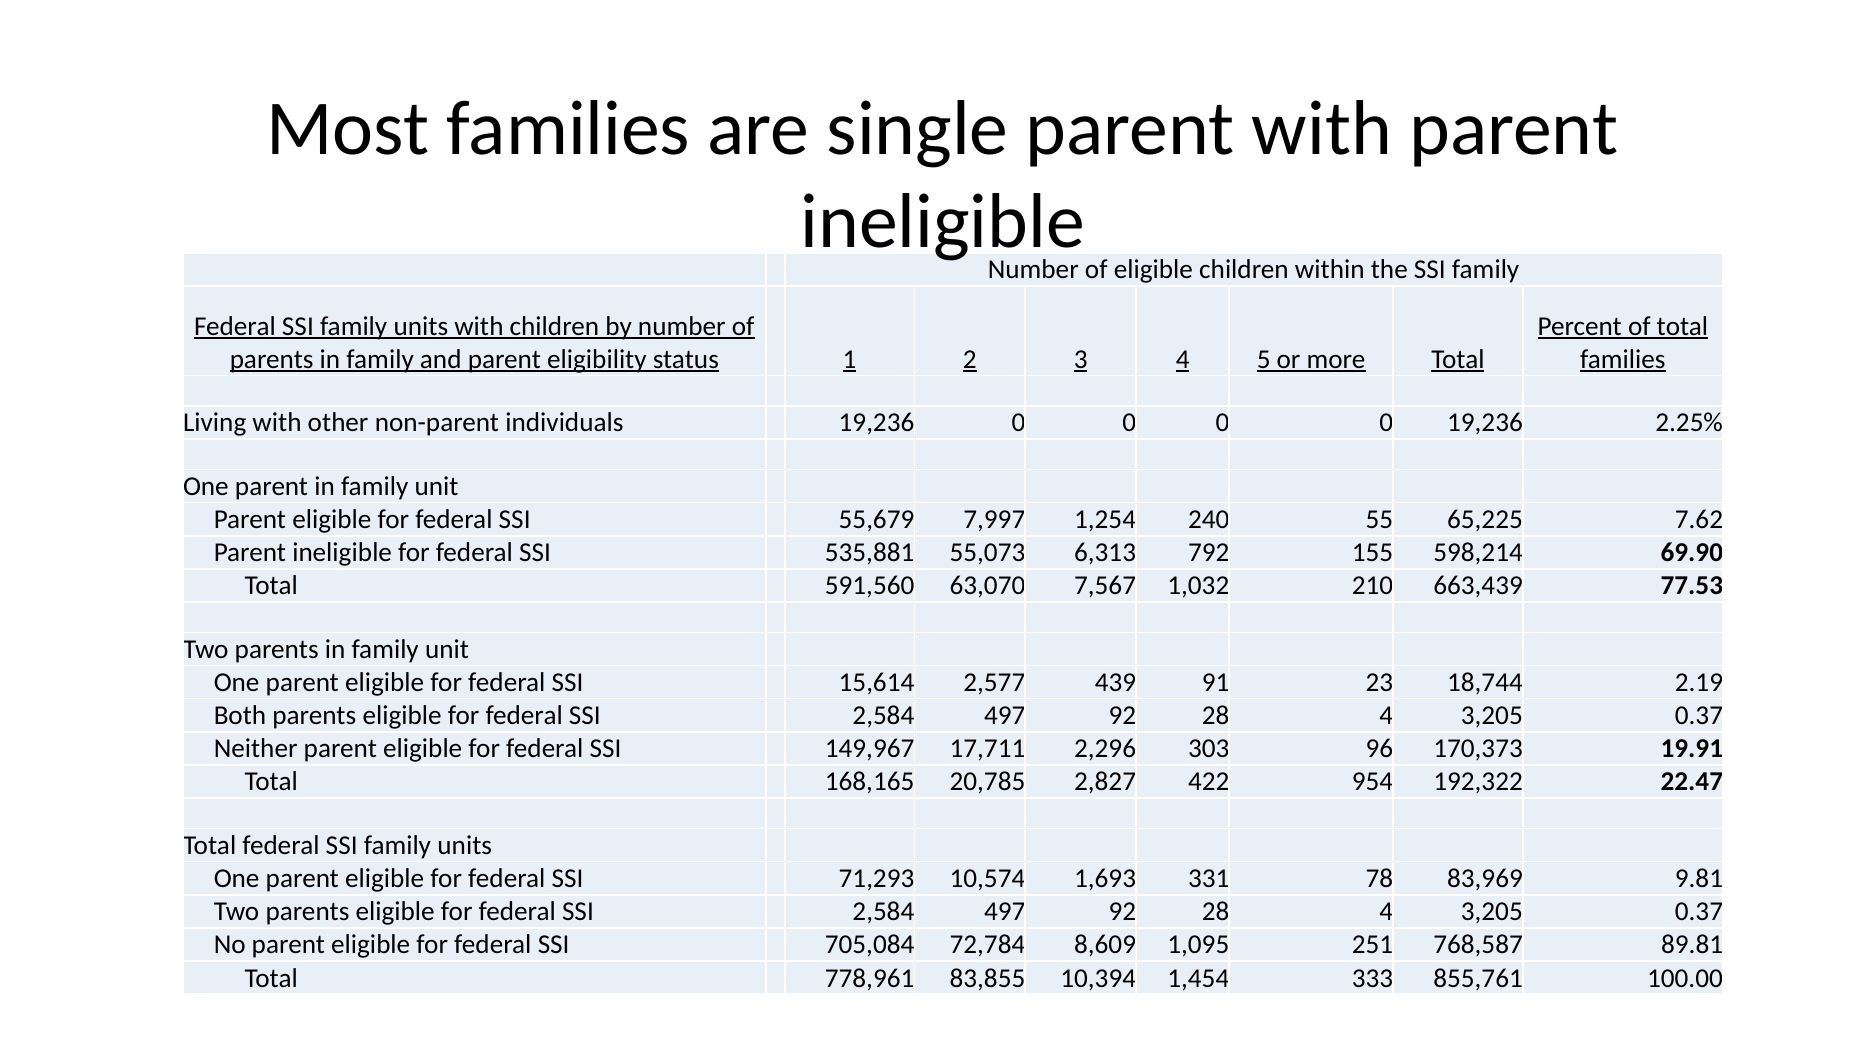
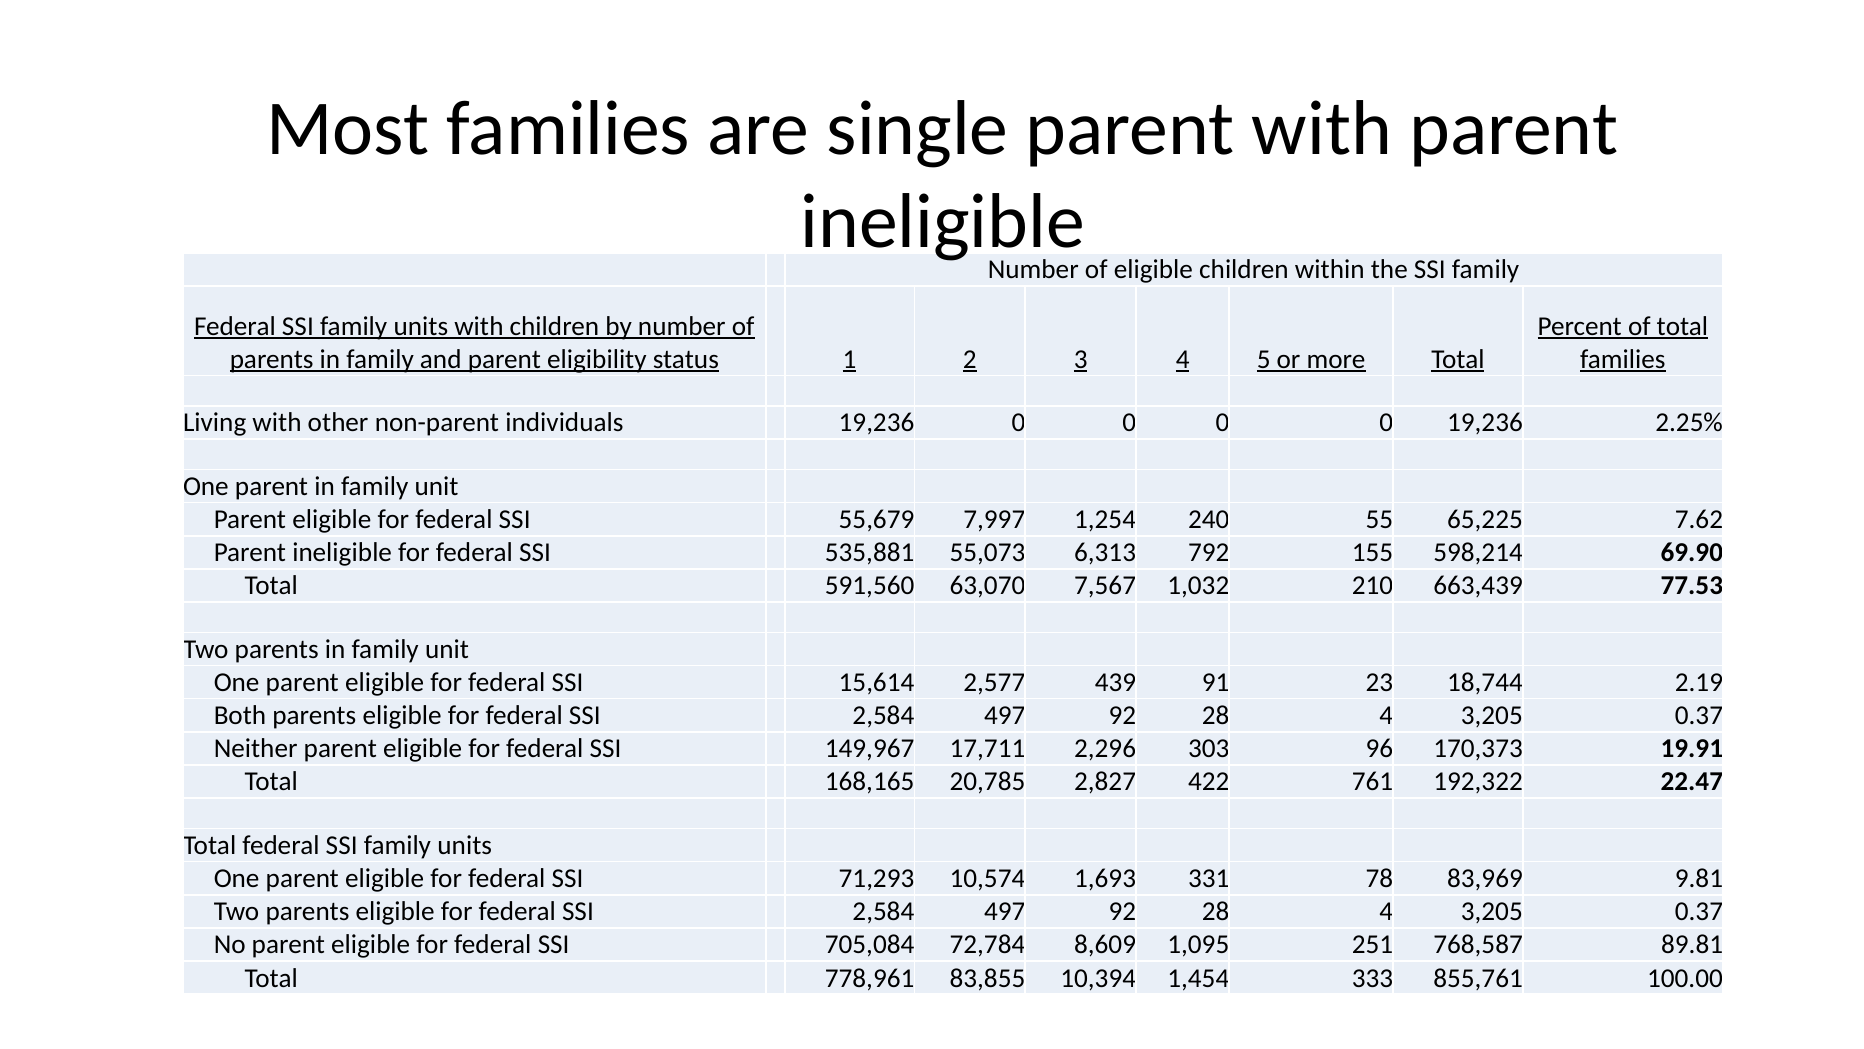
954: 954 -> 761 (1373, 782)
